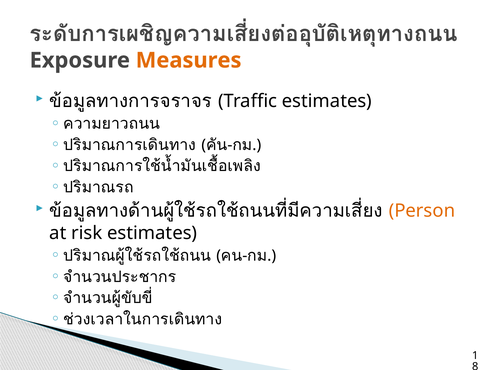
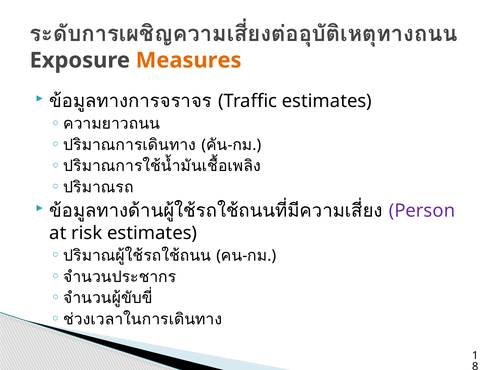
Person colour: orange -> purple (422, 211)
